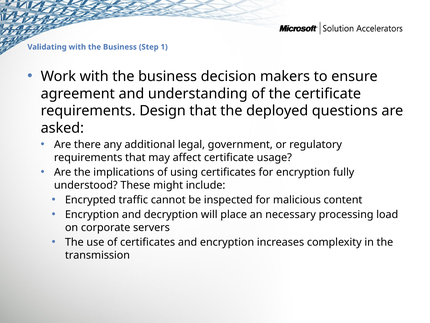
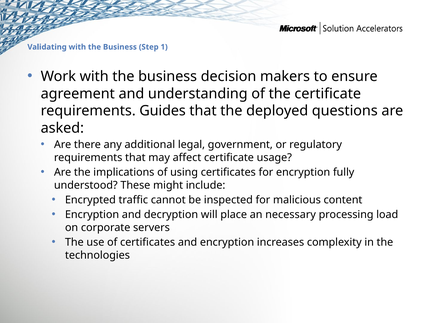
Design: Design -> Guides (163, 111)
transmission: transmission -> technologies (97, 255)
